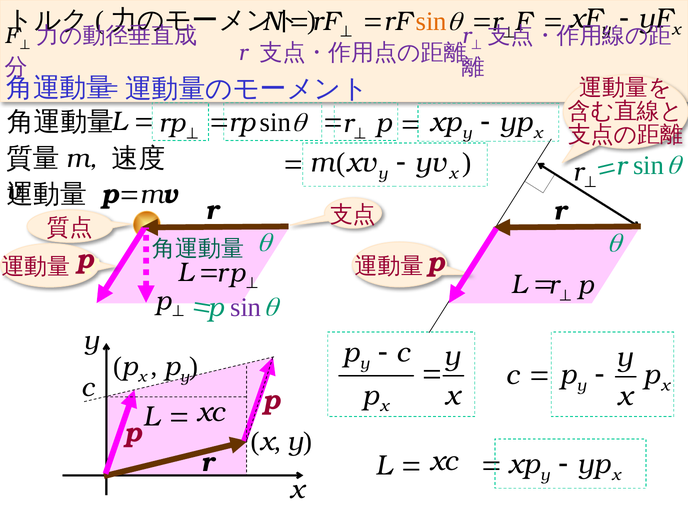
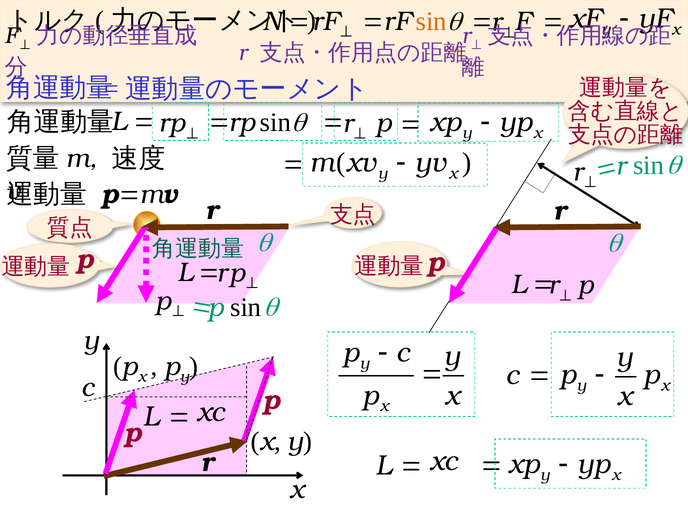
sin colour: purple -> black (246, 307)
